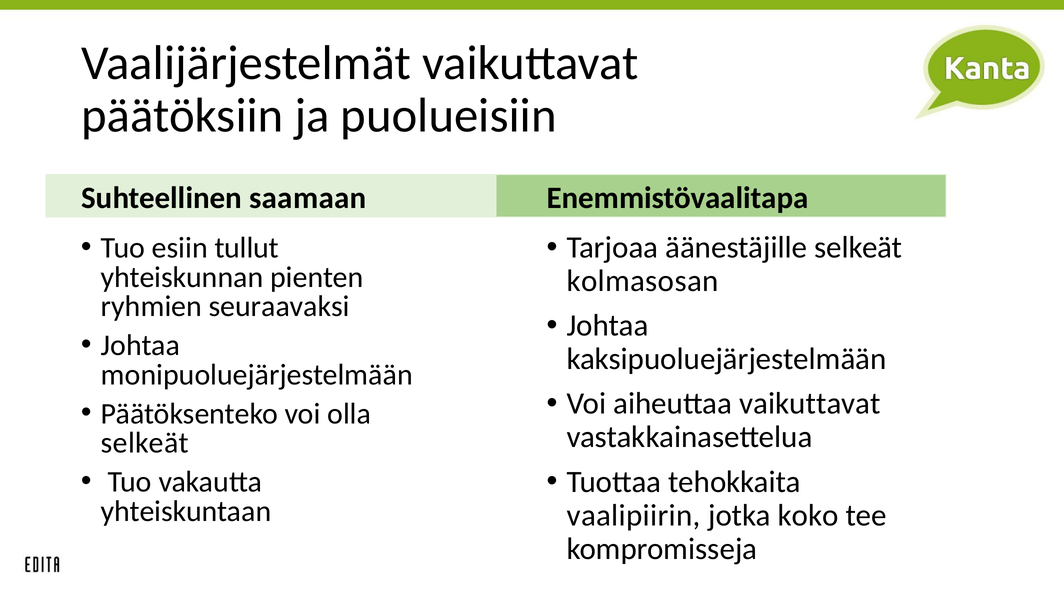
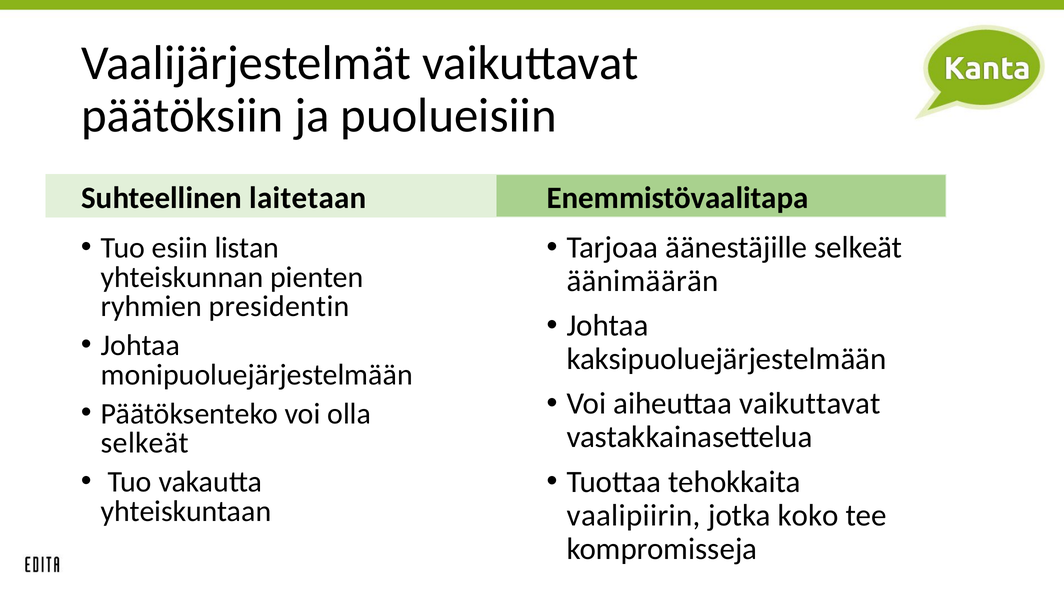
saamaan: saamaan -> laitetaan (308, 198)
tullut: tullut -> listan (247, 248)
kolmasosan: kolmasosan -> äänimäärän (643, 281)
seuraavaksi: seuraavaksi -> presidentin (279, 306)
